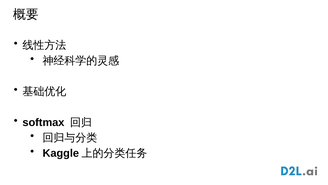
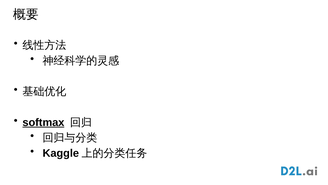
softmax underline: none -> present (43, 122)
